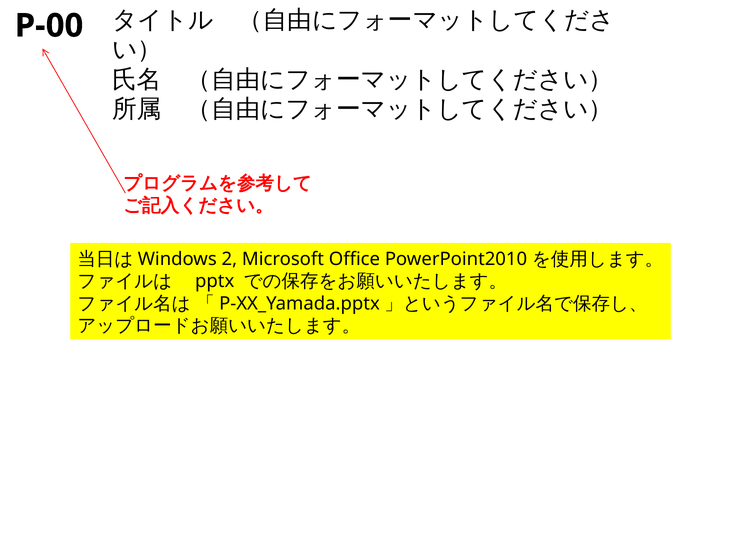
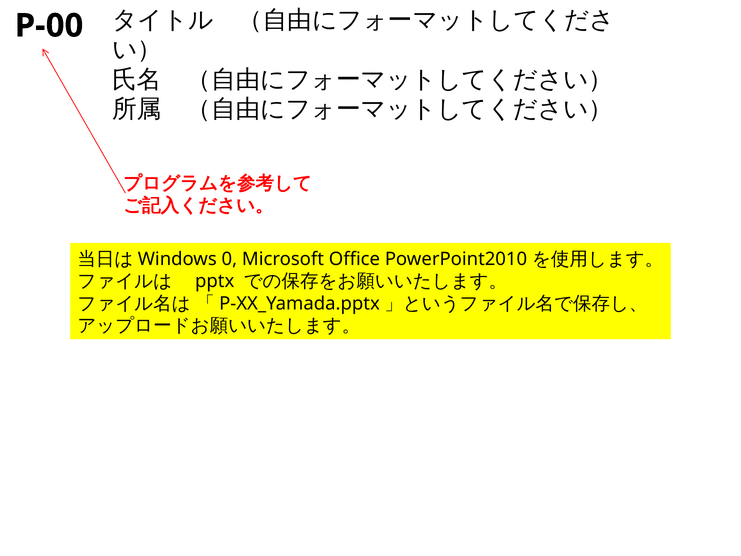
2: 2 -> 0 (229, 259)
